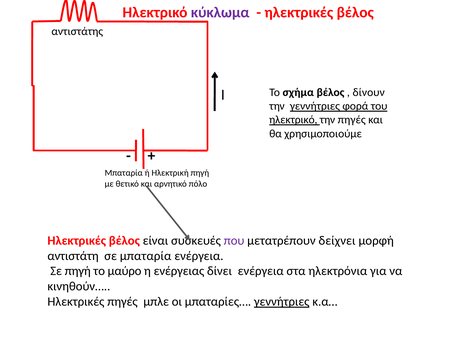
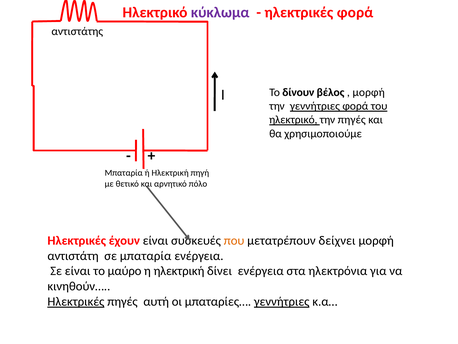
βέλος: βέλος -> φορά (355, 12)
σχήμα: σχήμα -> δίνουν (298, 92)
δίνουν: δίνουν -> μορφή (369, 92)
βέλος: βέλος -> έχουν (124, 240)
που colour: purple -> orange (234, 240)
Σε πηγή: πηγή -> είναι (78, 271)
η ενέργειας: ενέργειας -> ηλεκτρική (179, 271)
Ηλεκτρικές underline: none -> present (76, 301)
μπλε: μπλε -> αυτή (156, 301)
